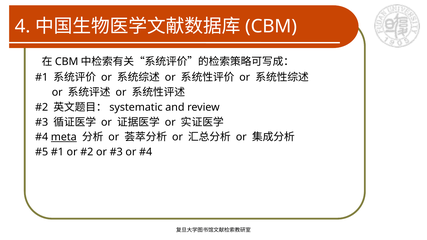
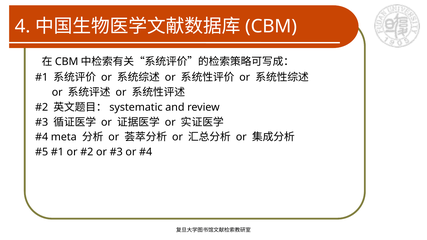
meta underline: present -> none (64, 137)
